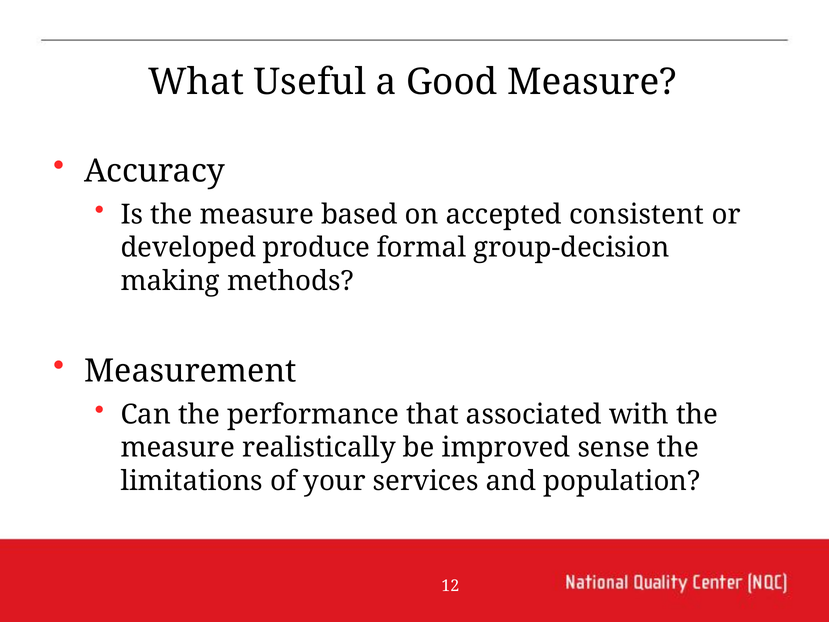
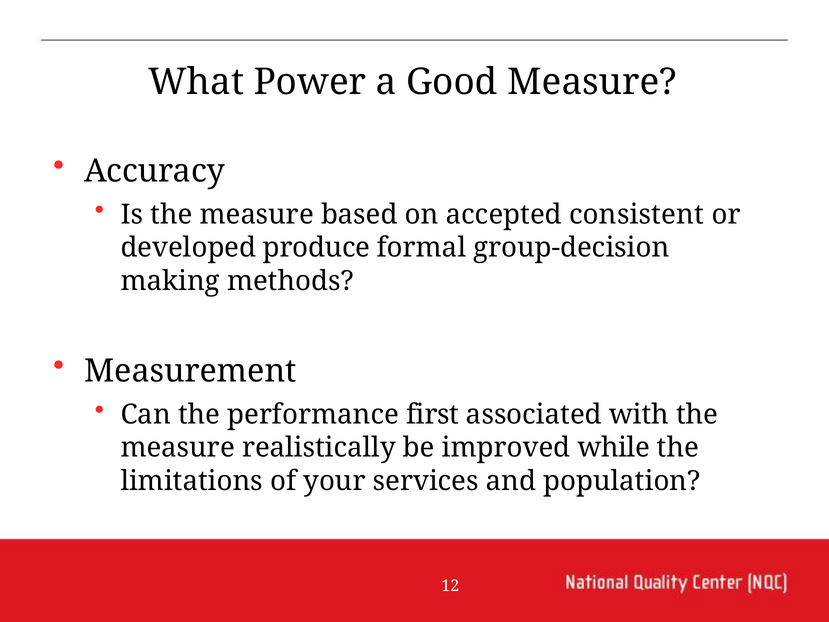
Useful: Useful -> Power (310, 82)
that: that -> first (433, 414)
sense: sense -> while (614, 448)
